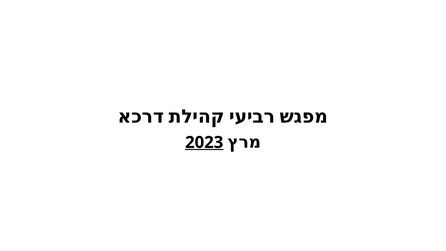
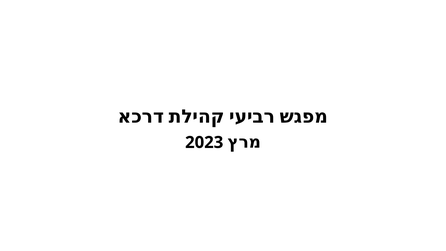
2023 underline: present -> none (204, 142)
